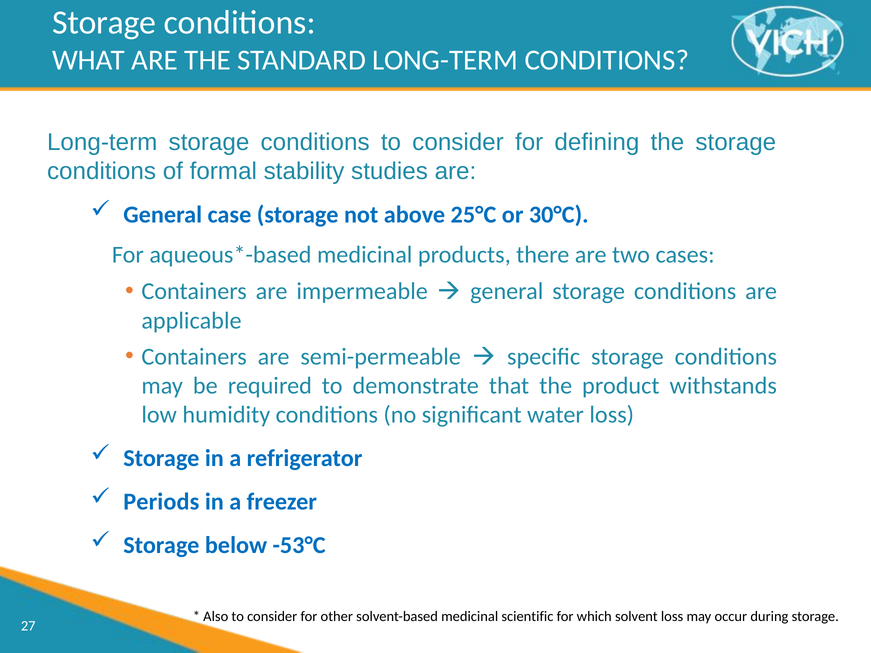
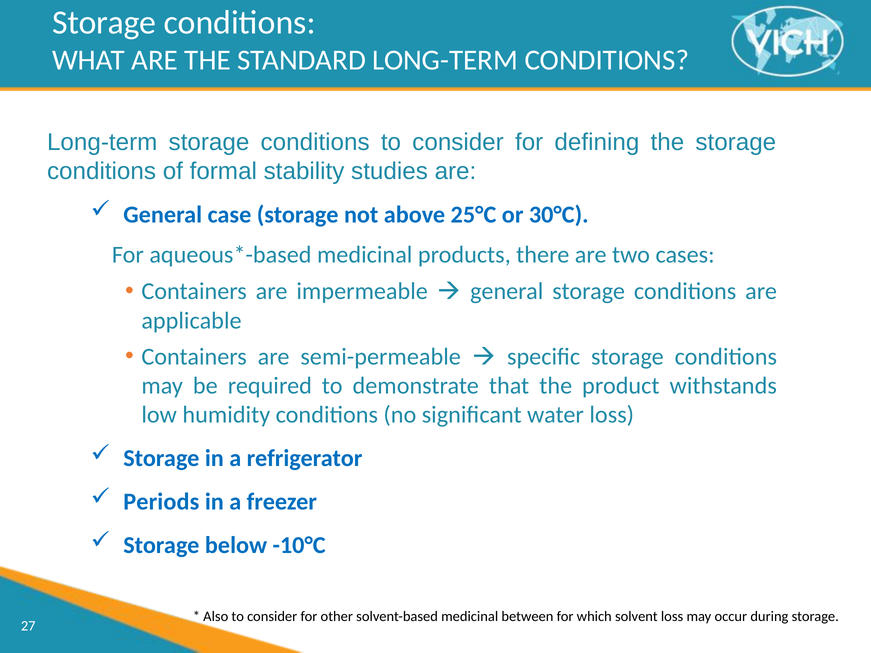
-53°C: -53°C -> -10°C (299, 546)
scientific: scientific -> between (527, 617)
